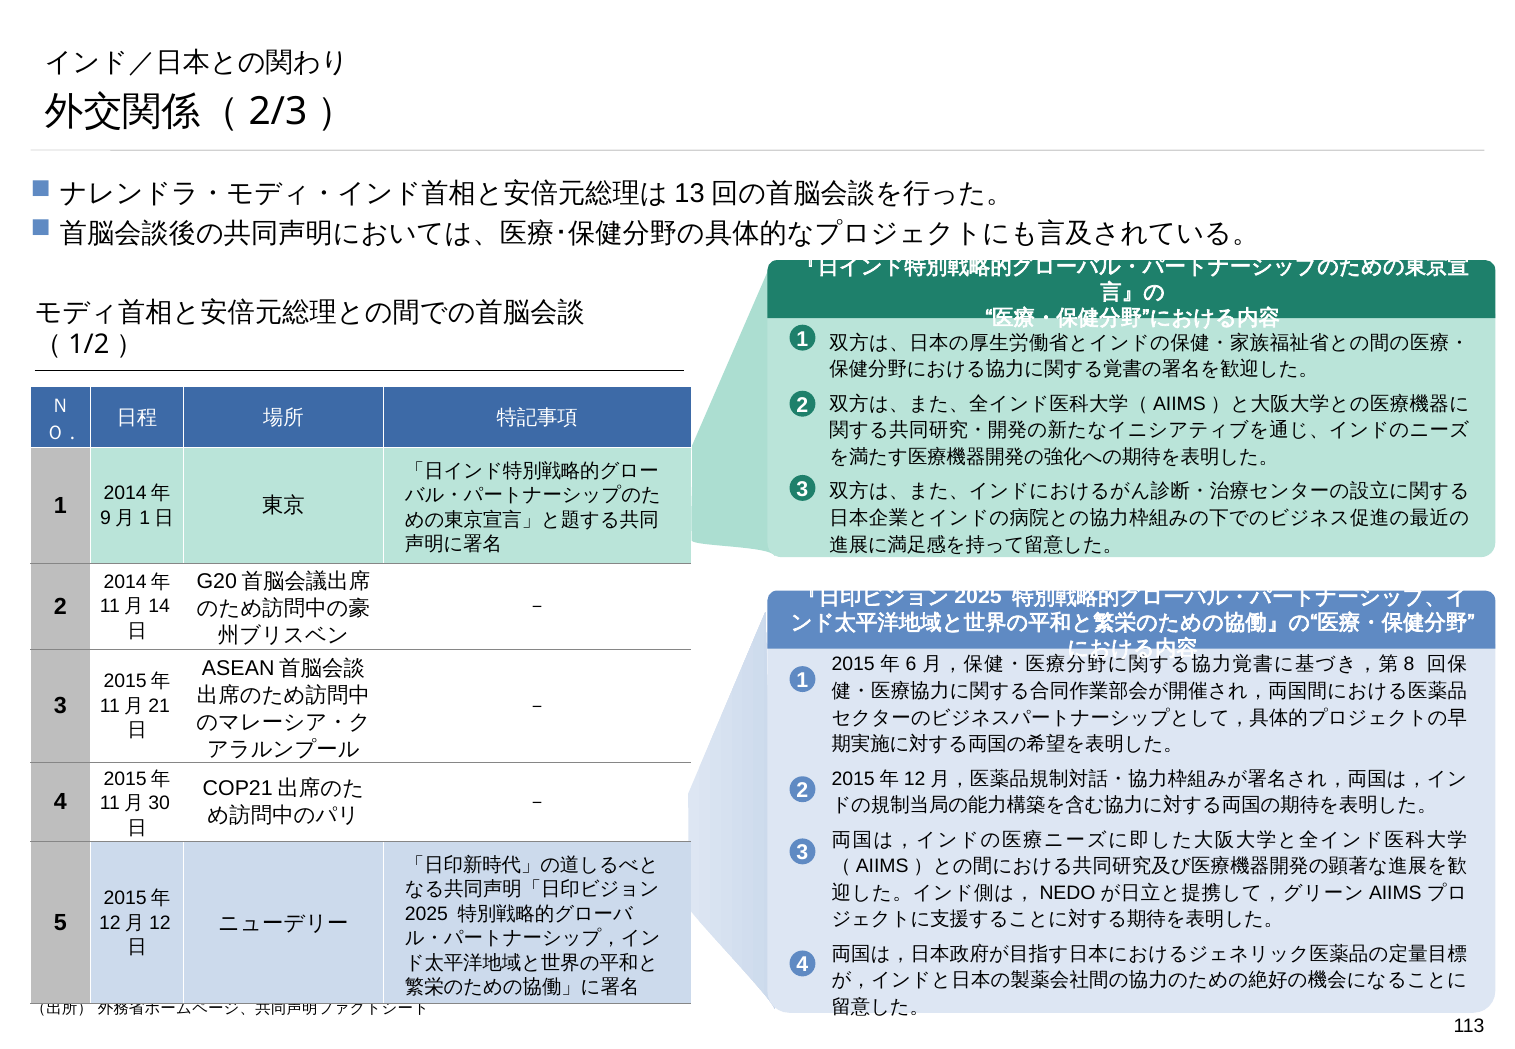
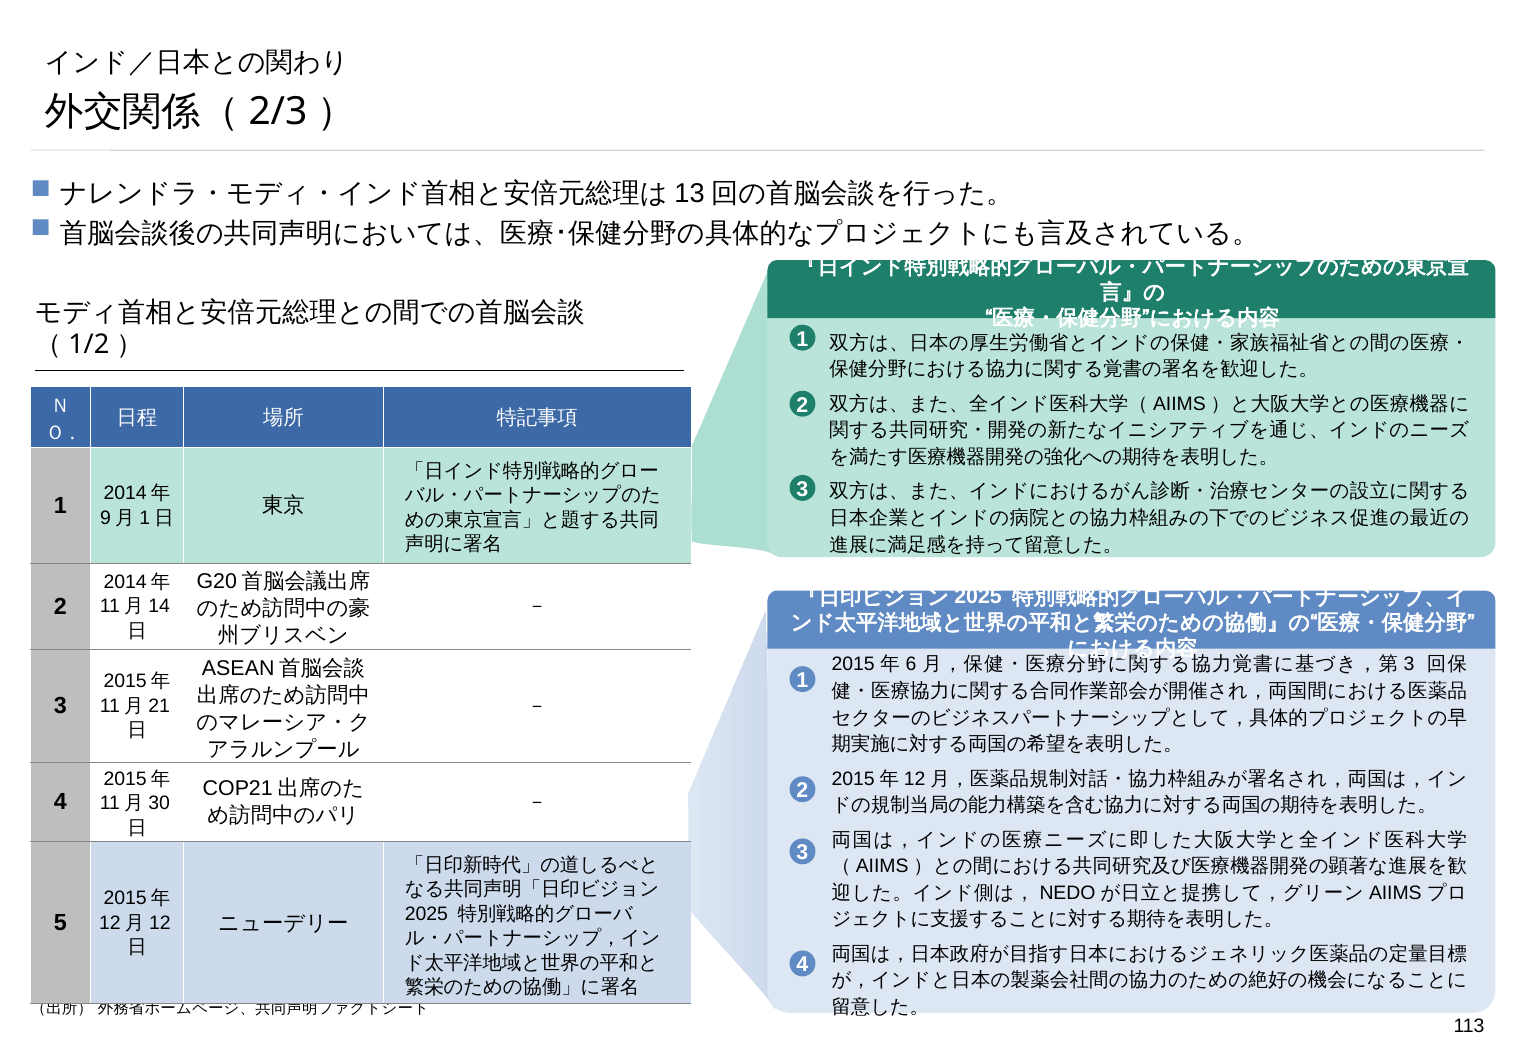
8: 8 -> 3 (1409, 664)
